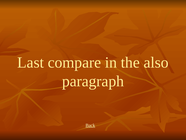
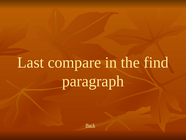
also: also -> find (156, 62)
